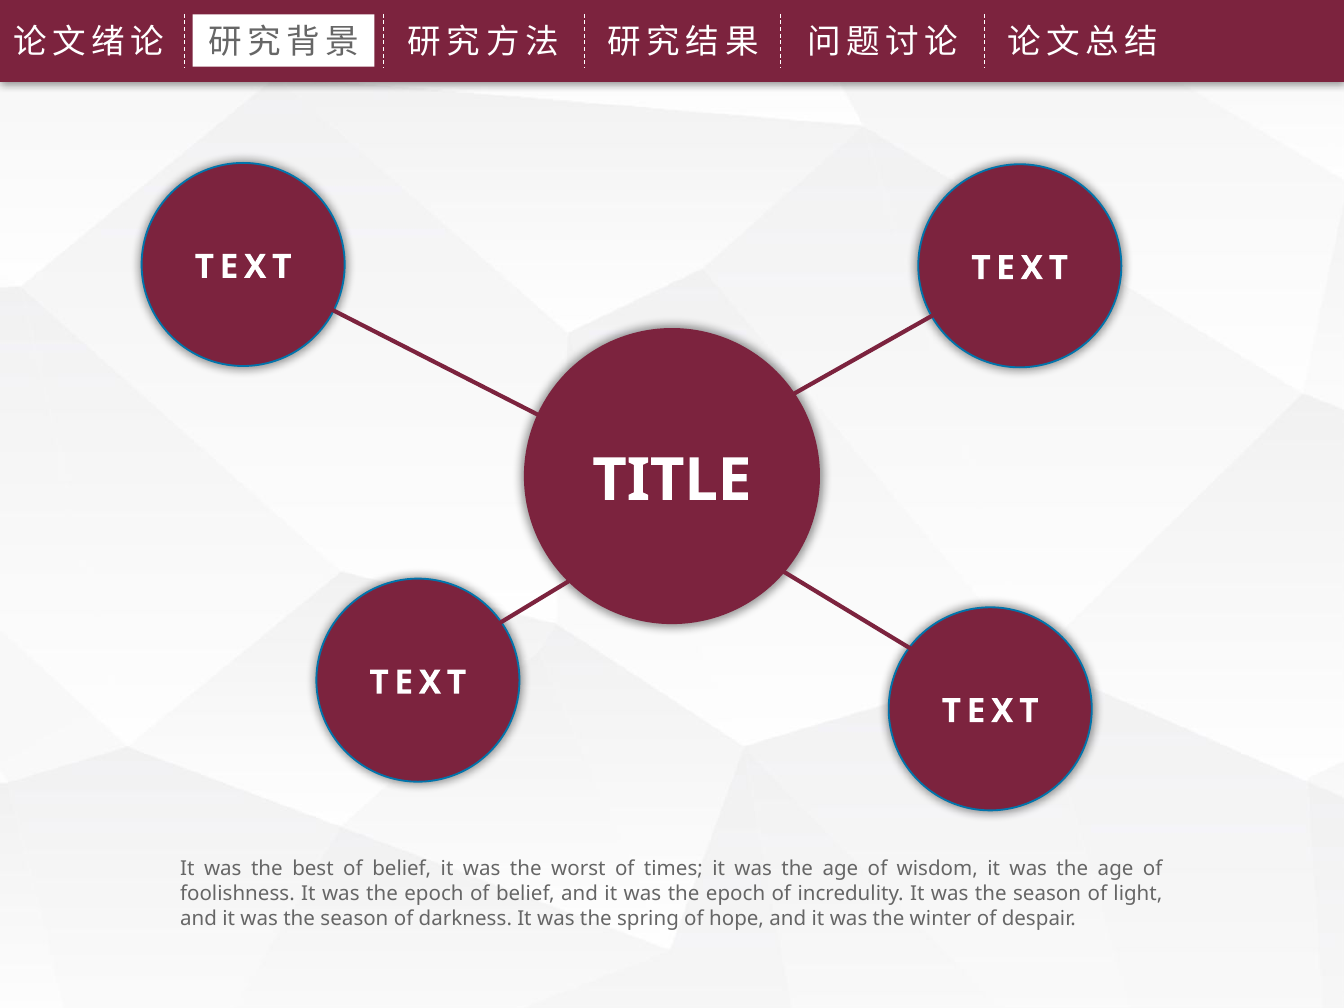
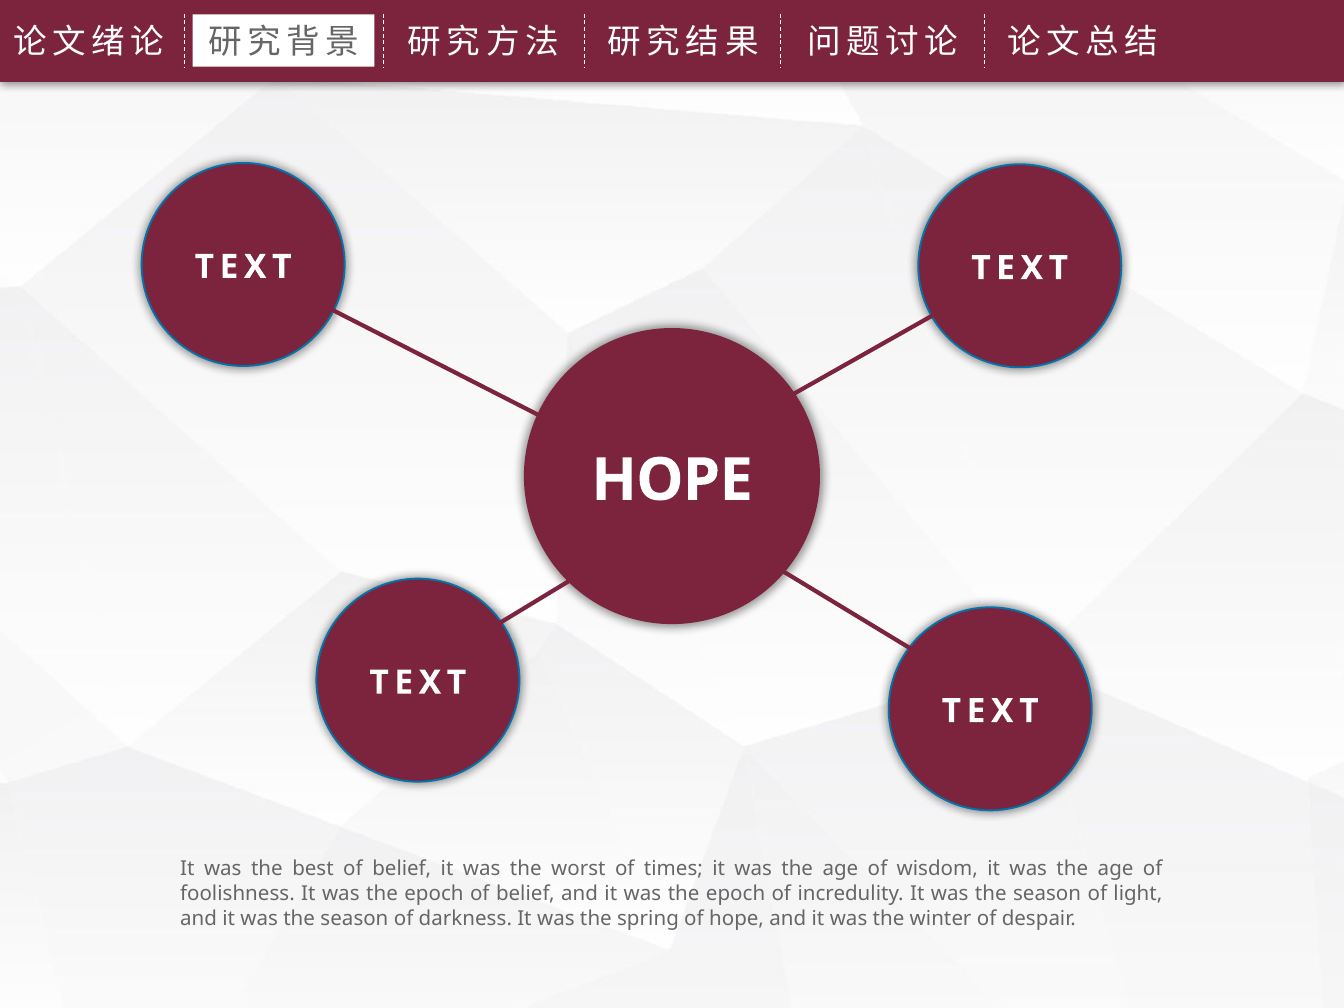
TITLE: TITLE -> HOPE (672, 480)
